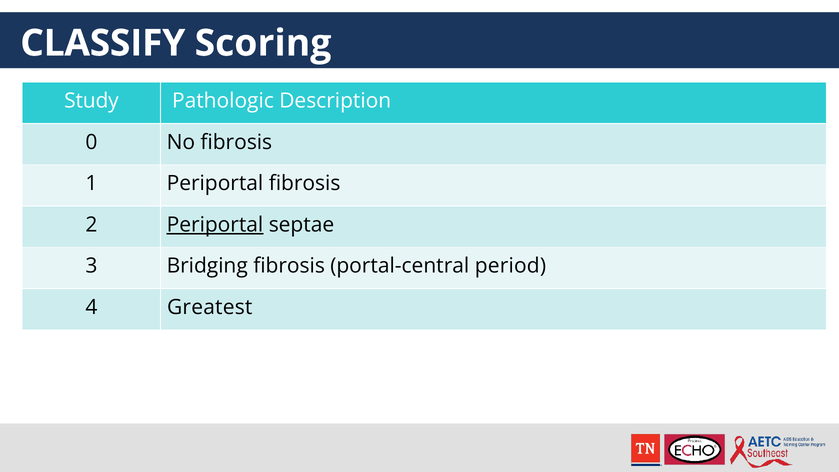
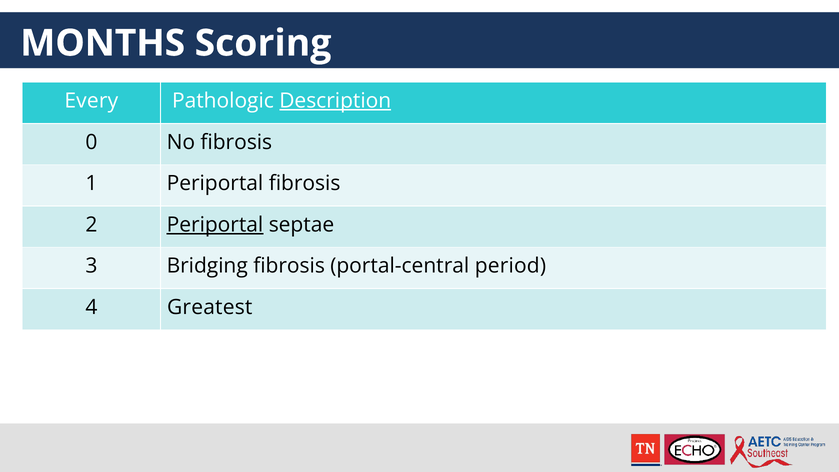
CLASSIFY: CLASSIFY -> MONTHS (103, 43)
Study: Study -> Every (91, 101)
Description underline: none -> present (335, 101)
